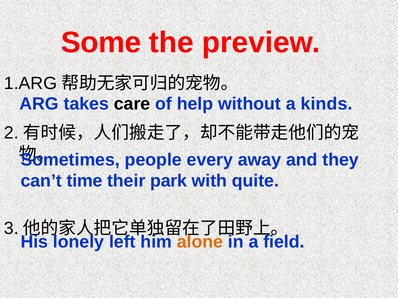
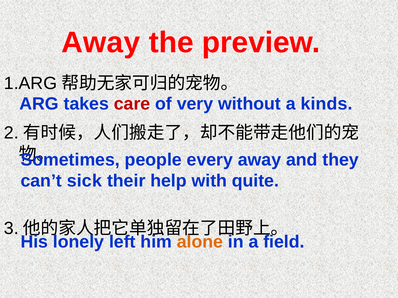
Some: Some -> Away (101, 43)
care colour: black -> red (132, 104)
help: help -> very (195, 104)
time: time -> sick (84, 181)
park: park -> help (168, 181)
